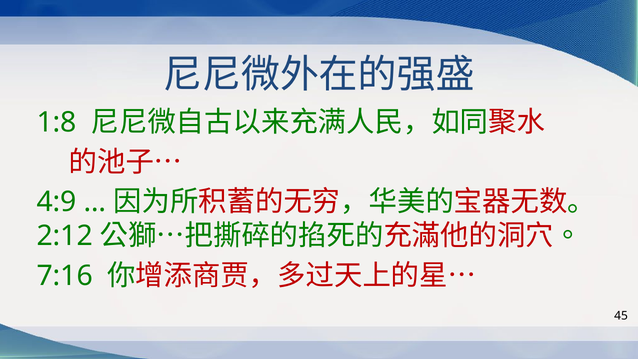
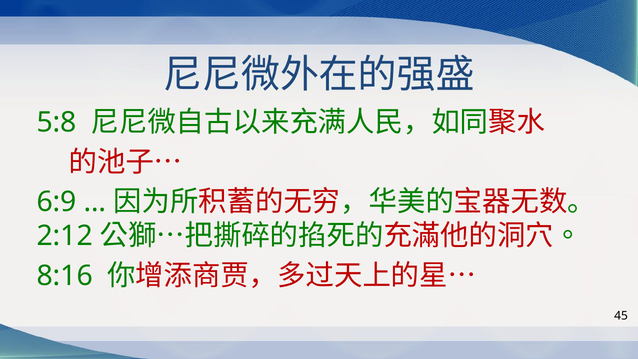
1:8: 1:8 -> 5:8 (57, 122)
4:9: 4:9 -> 6:9 (57, 202)
7:16: 7:16 -> 8:16 (65, 276)
